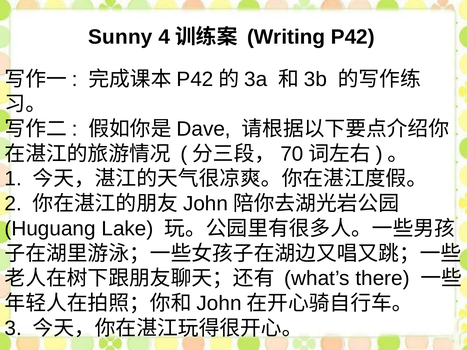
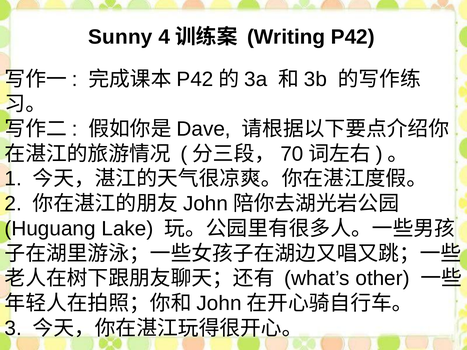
there: there -> other (383, 279)
